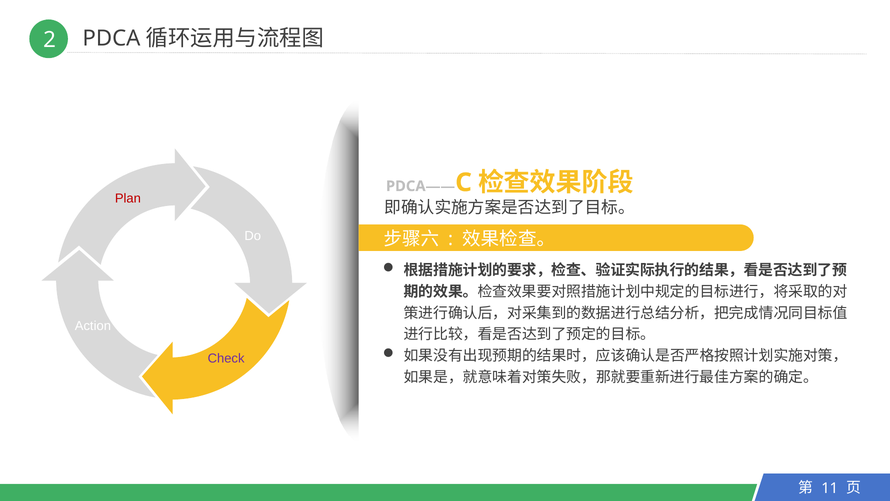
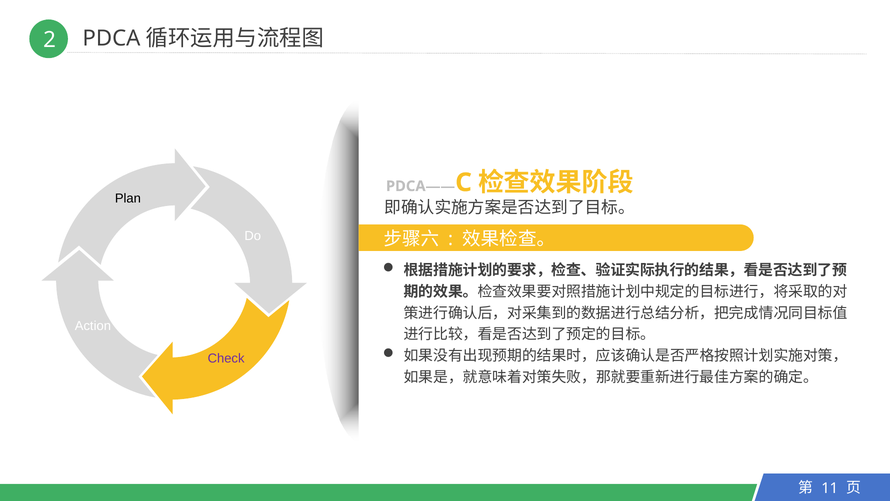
Plan colour: red -> black (128, 198)
